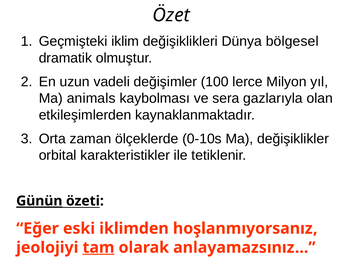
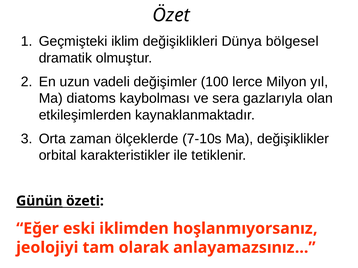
animals: animals -> diatoms (91, 99)
0-10s: 0-10s -> 7-10s (202, 139)
tam underline: present -> none (98, 248)
